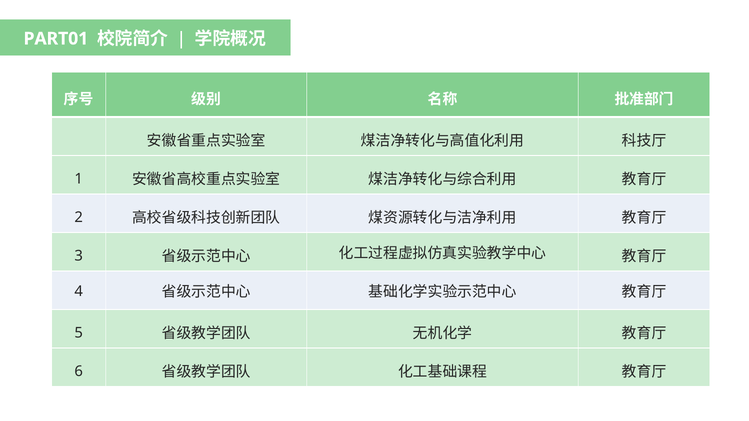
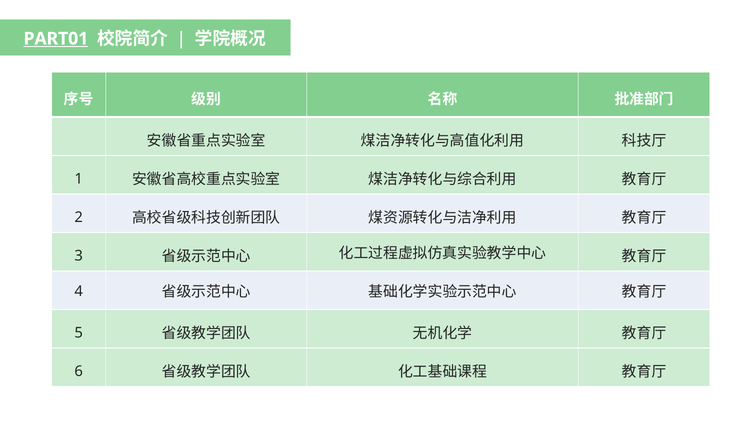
PART01 underline: none -> present (56, 39)
